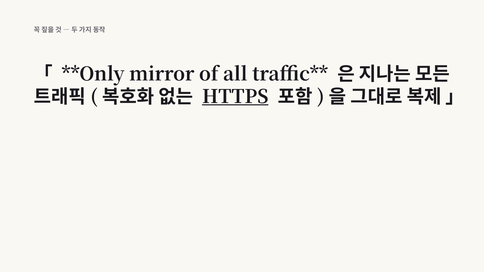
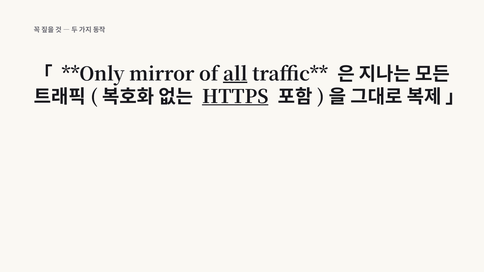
all underline: none -> present (235, 74)
